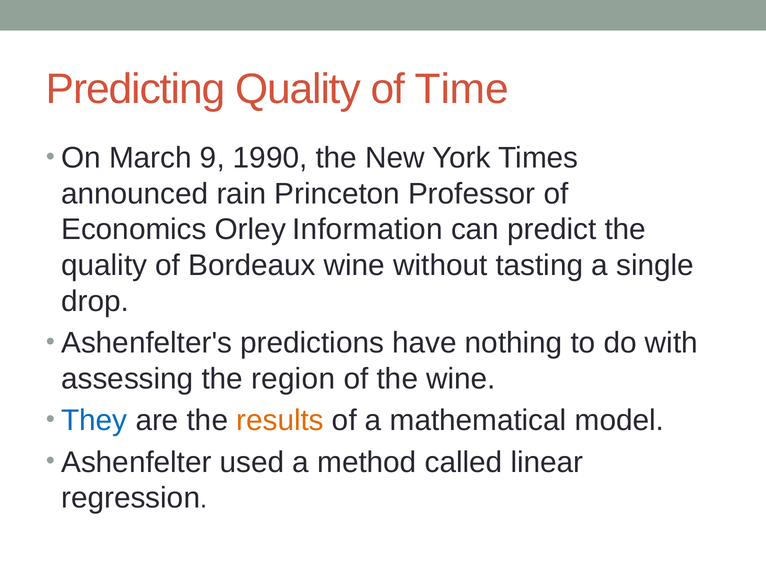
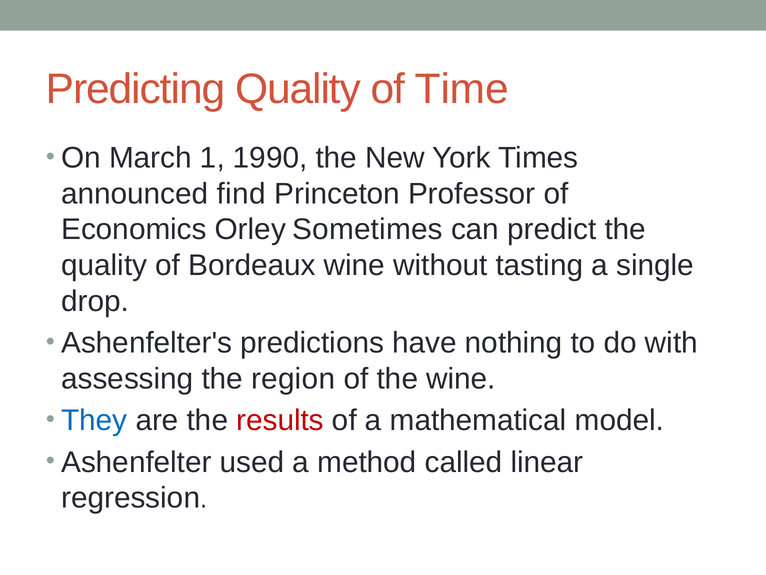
9: 9 -> 1 (212, 158)
rain: rain -> find (241, 194)
Information: Information -> Sometimes (368, 229)
results colour: orange -> red (280, 420)
